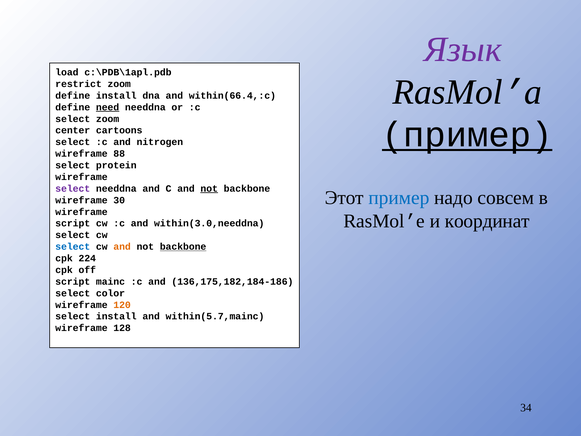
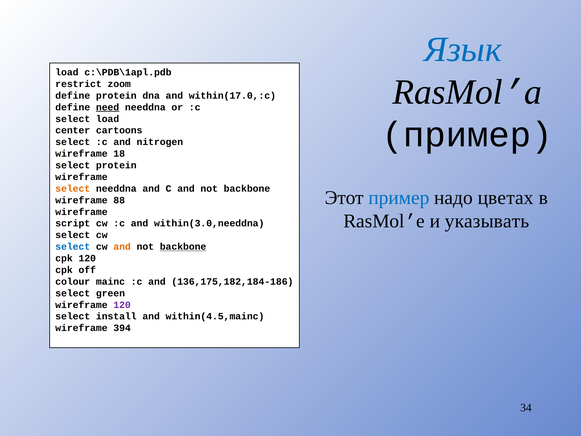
Язык colour: purple -> blue (463, 49)
define install: install -> protein (116, 96)
within(66.4,:c: within(66.4,:c -> within(17.0,:c (232, 96)
select zoom: zoom -> load (108, 119)
пример underline: present -> none (467, 135)
88: 88 -> 18 (119, 154)
select colour: purple -> orange (73, 188)
not underline: present -> none (209, 188)
совсем: совсем -> цветах (506, 198)
30: 30 -> 88 (119, 200)
координат: координат -> указывать (487, 221)
cpk 224: 224 -> 120 (87, 258)
script: script -> colour (73, 281)
color: color -> green (110, 293)
120 colour: orange -> purple (122, 305)
within(5.7,mainc: within(5.7,mainc -> within(4.5,mainc (215, 316)
128: 128 -> 394 (122, 328)
